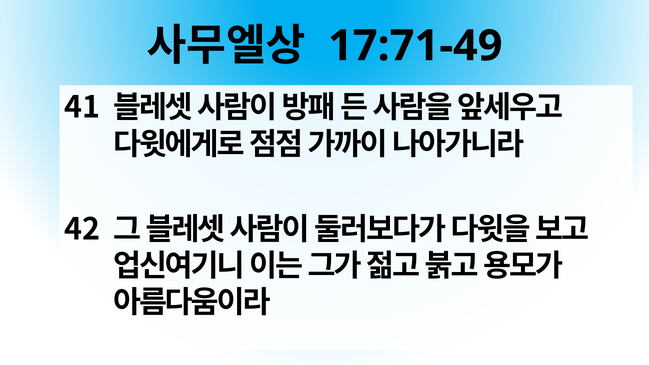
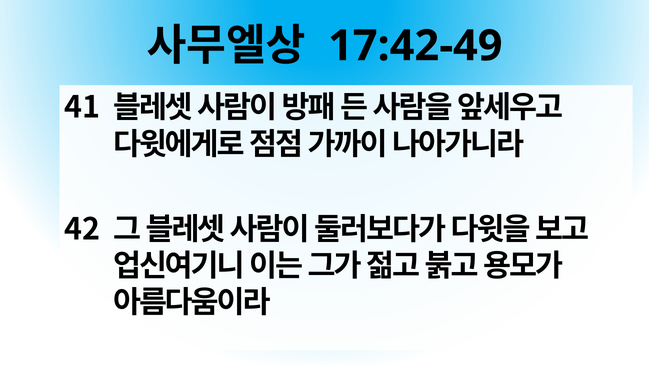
17:71-49: 17:71-49 -> 17:42-49 (415, 46)
